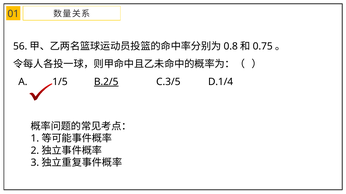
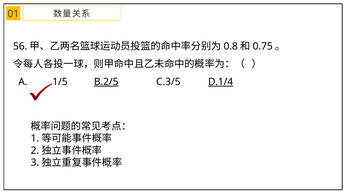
D.1/4 underline: none -> present (221, 82)
